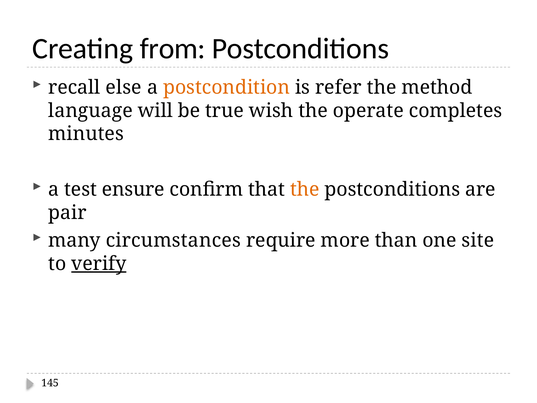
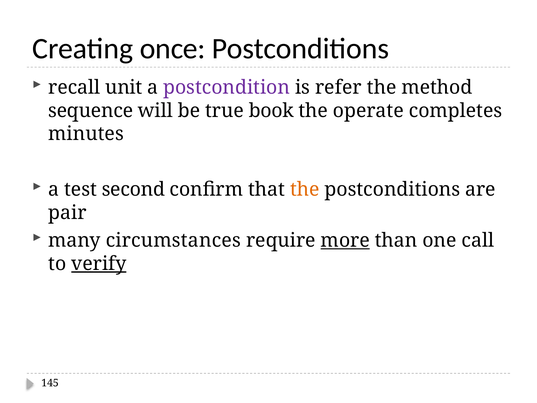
from: from -> once (173, 49)
else: else -> unit (124, 87)
postcondition colour: orange -> purple (227, 87)
language: language -> sequence (91, 111)
wish: wish -> book (271, 111)
ensure: ensure -> second (133, 189)
more underline: none -> present (345, 240)
site: site -> call (478, 240)
